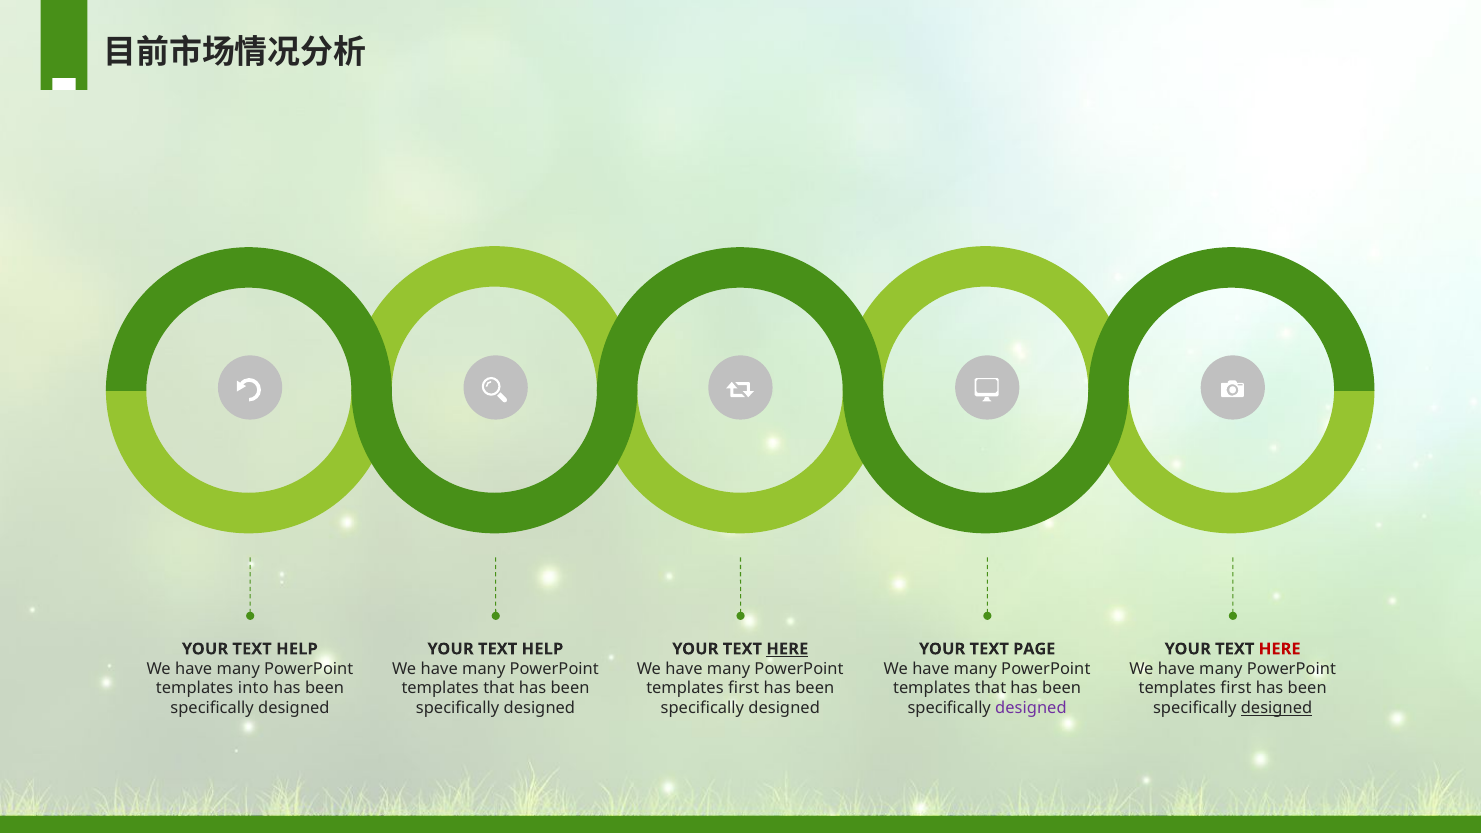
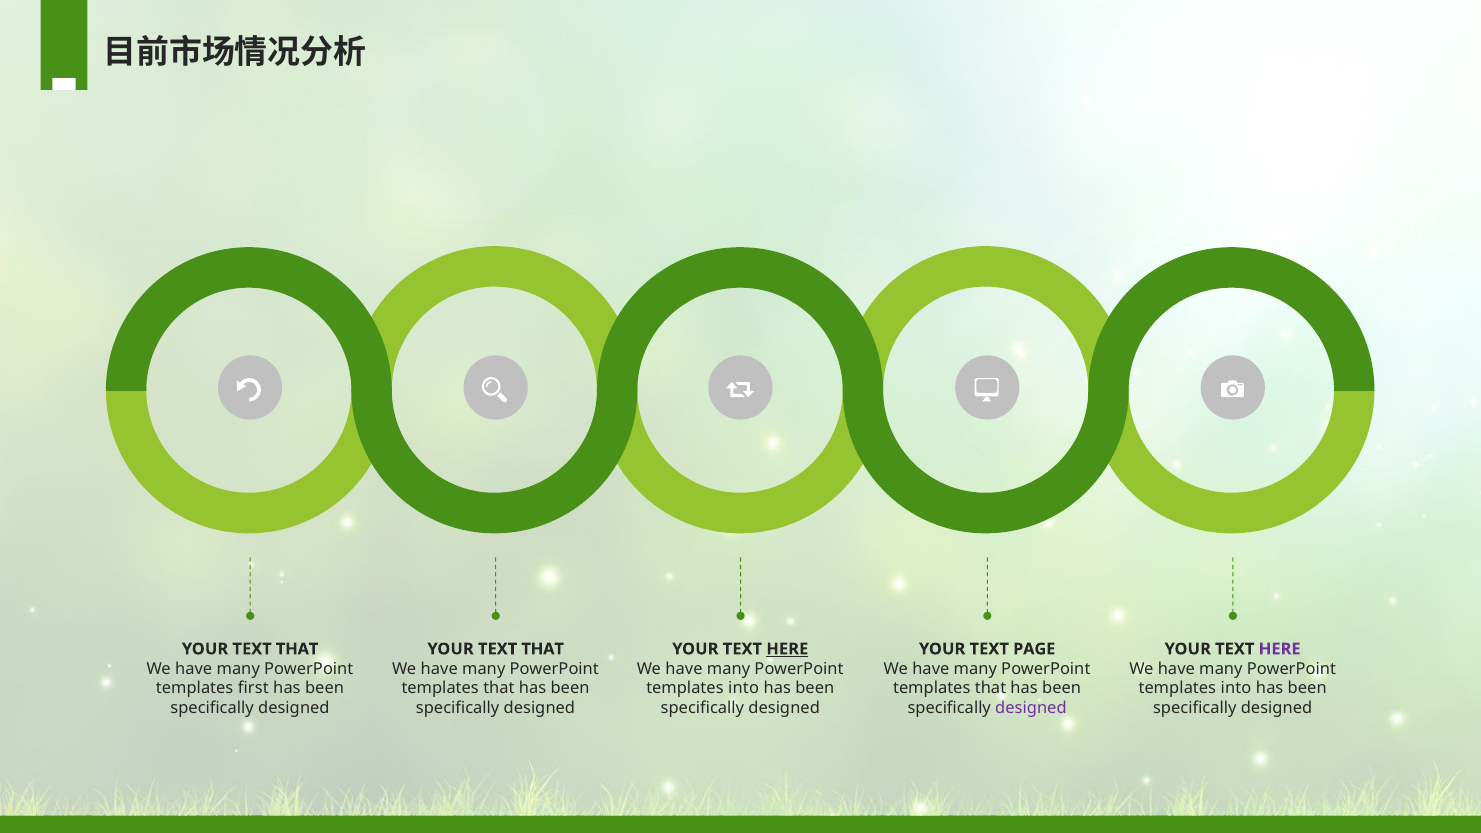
HELP: HELP -> THAT (297, 649)
HELP: HELP -> THAT (543, 649)
HERE colour: red -> purple (1280, 649)
into: into -> first (253, 688)
first: first -> into (744, 688)
first: first -> into (1236, 688)
designed underline: present -> none (1277, 708)
